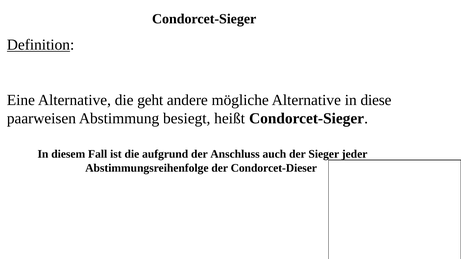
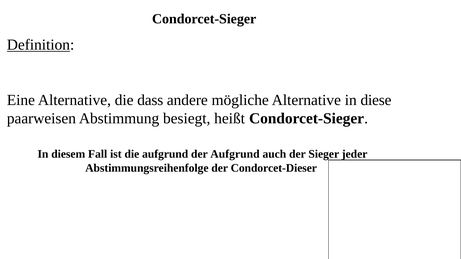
geht: geht -> dass (150, 100)
der Anschluss: Anschluss -> Aufgrund (235, 154)
